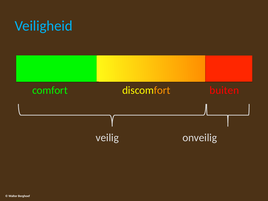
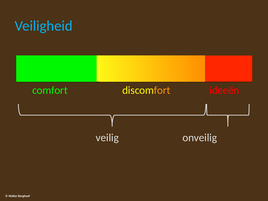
buiten: buiten -> ideeën (224, 90)
